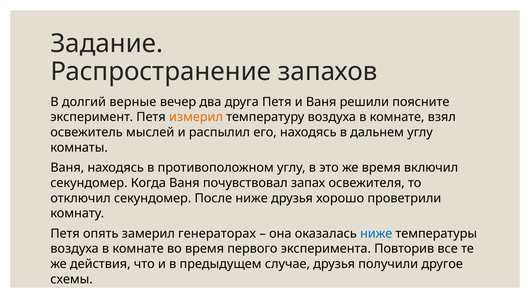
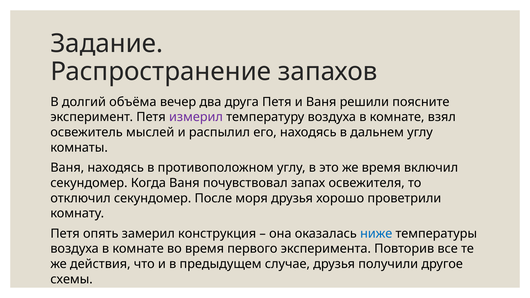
верные: верные -> объёма (133, 102)
измерил colour: orange -> purple (196, 117)
После ниже: ниже -> моря (252, 198)
генераторах: генераторах -> конструкция (217, 234)
